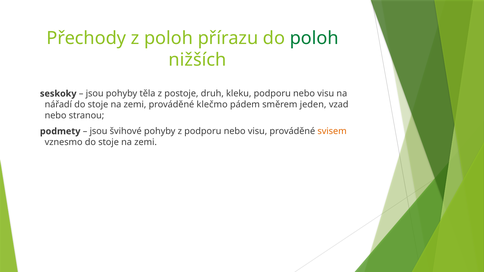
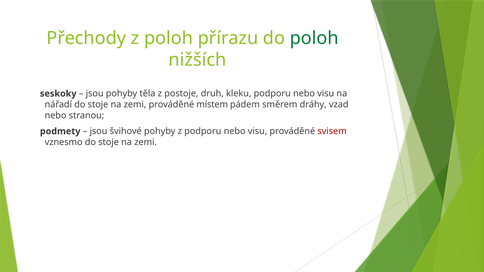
klečmo: klečmo -> místem (212, 105)
jeden: jeden -> dráhy (313, 105)
svisem colour: orange -> red (332, 131)
